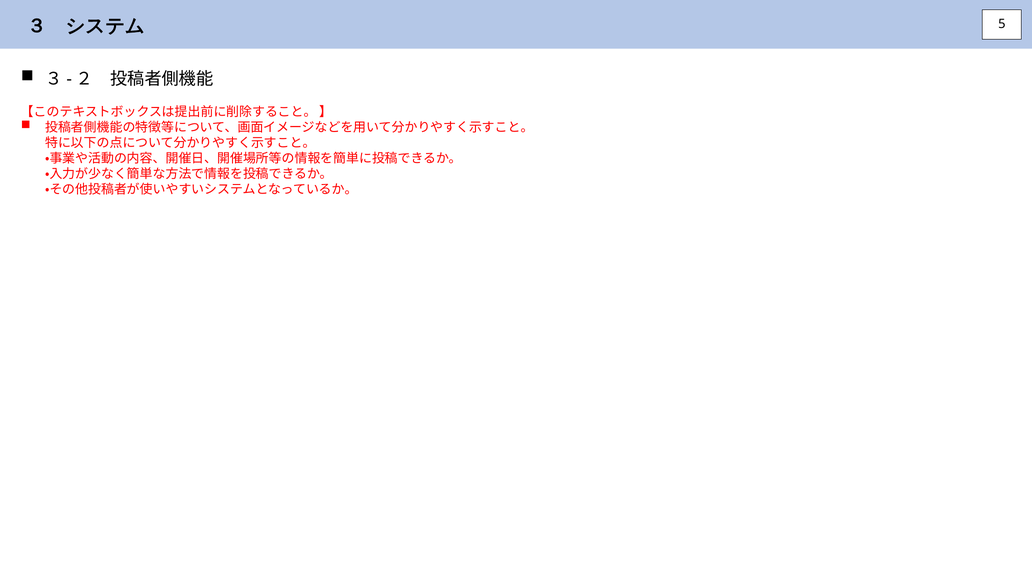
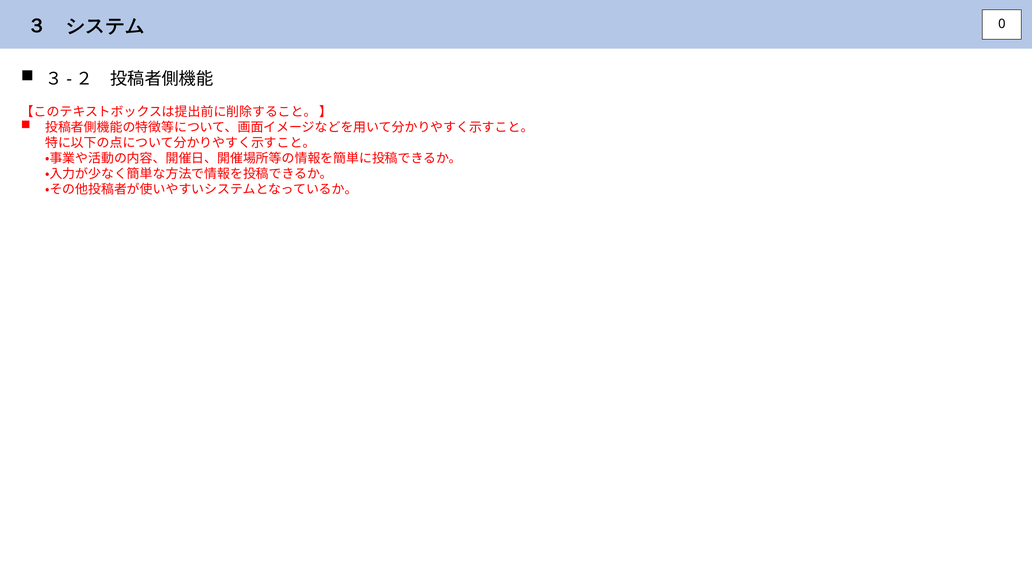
5: 5 -> 0 (1002, 24)
